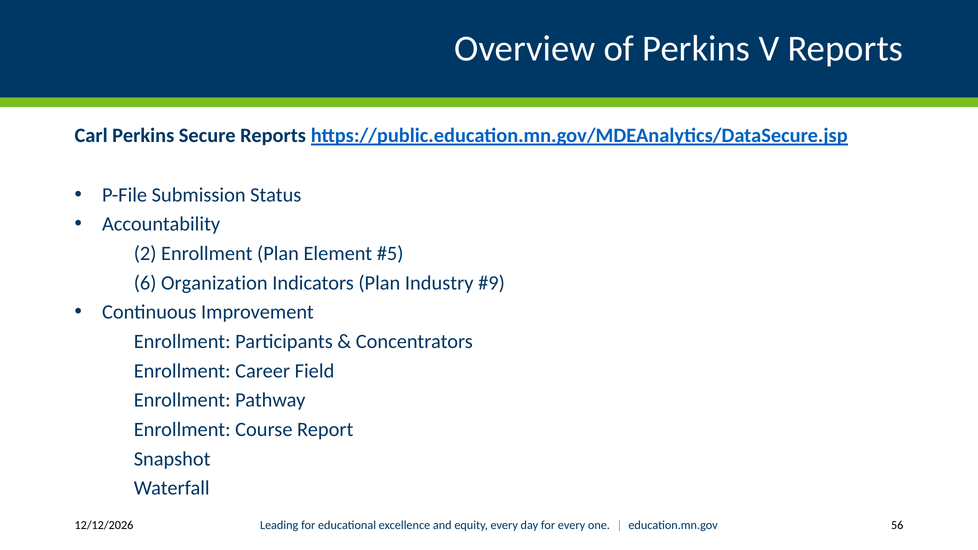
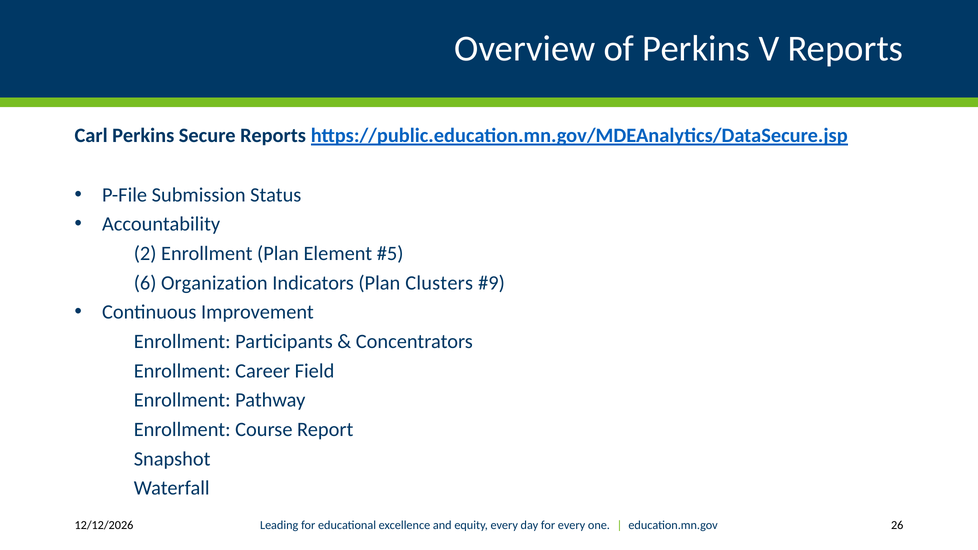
Industry: Industry -> Clusters (439, 283)
56: 56 -> 26 (897, 525)
